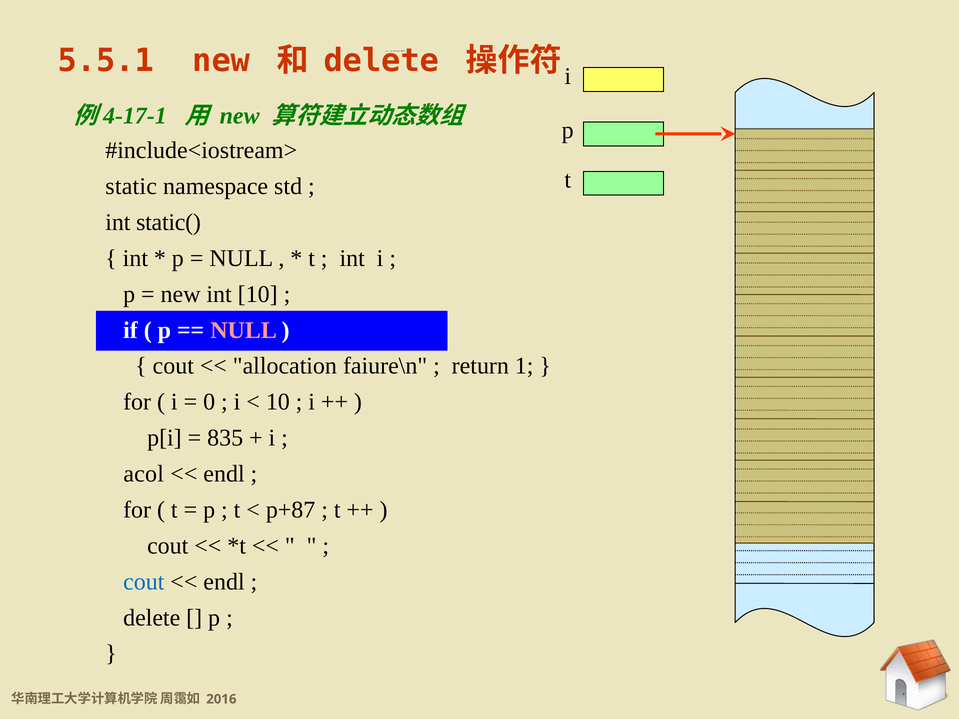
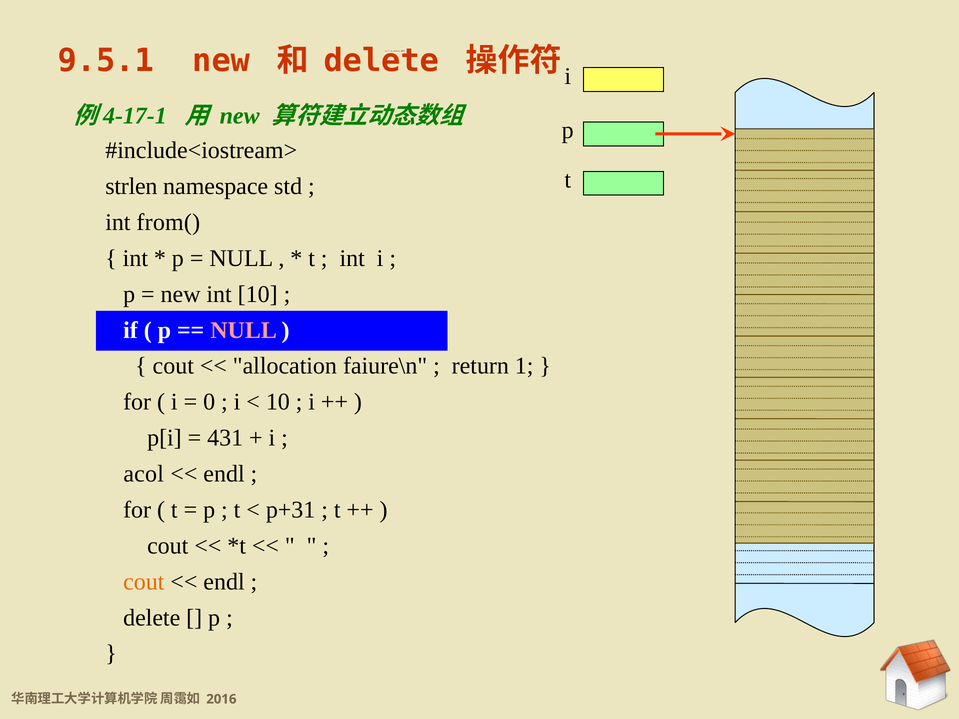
5.5.1: 5.5.1 -> 9.5.1 (106, 61)
static: static -> strlen (131, 186)
static(: static( -> from( (168, 222)
835: 835 -> 431 (225, 438)
p+87: p+87 -> p+31 (291, 510)
cout colour: blue -> orange (144, 582)
